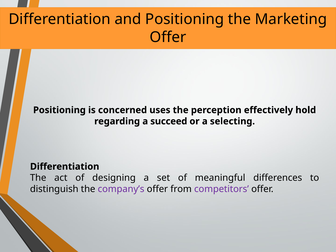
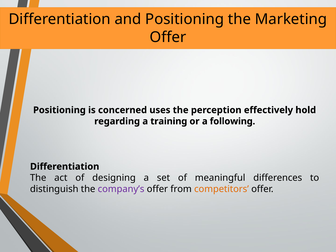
succeed: succeed -> training (169, 121)
selecting: selecting -> following (233, 121)
competitors colour: purple -> orange (221, 189)
